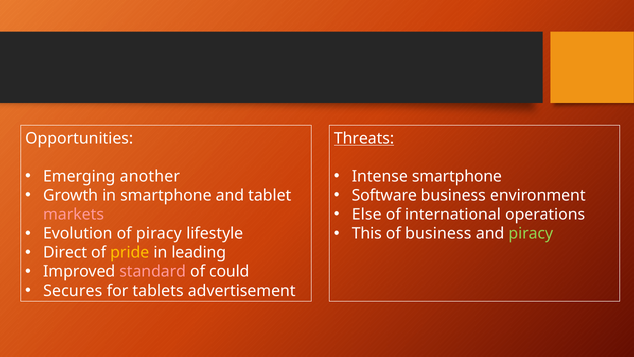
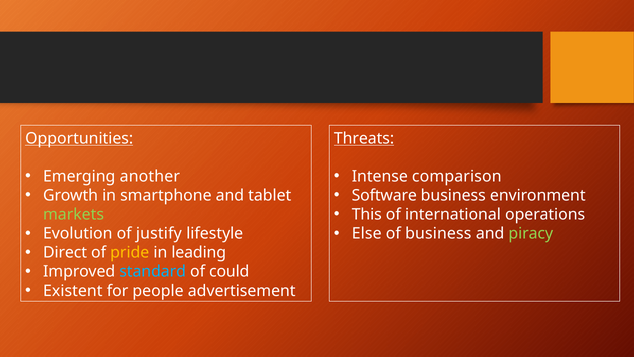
Opportunities underline: none -> present (79, 138)
Intense smartphone: smartphone -> comparison (457, 176)
Else: Else -> This (367, 214)
markets colour: pink -> light green (74, 214)
of piracy: piracy -> justify (159, 233)
This: This -> Else (367, 233)
standard colour: pink -> light blue (153, 271)
Secures: Secures -> Existent (73, 290)
tablets: tablets -> people (158, 290)
